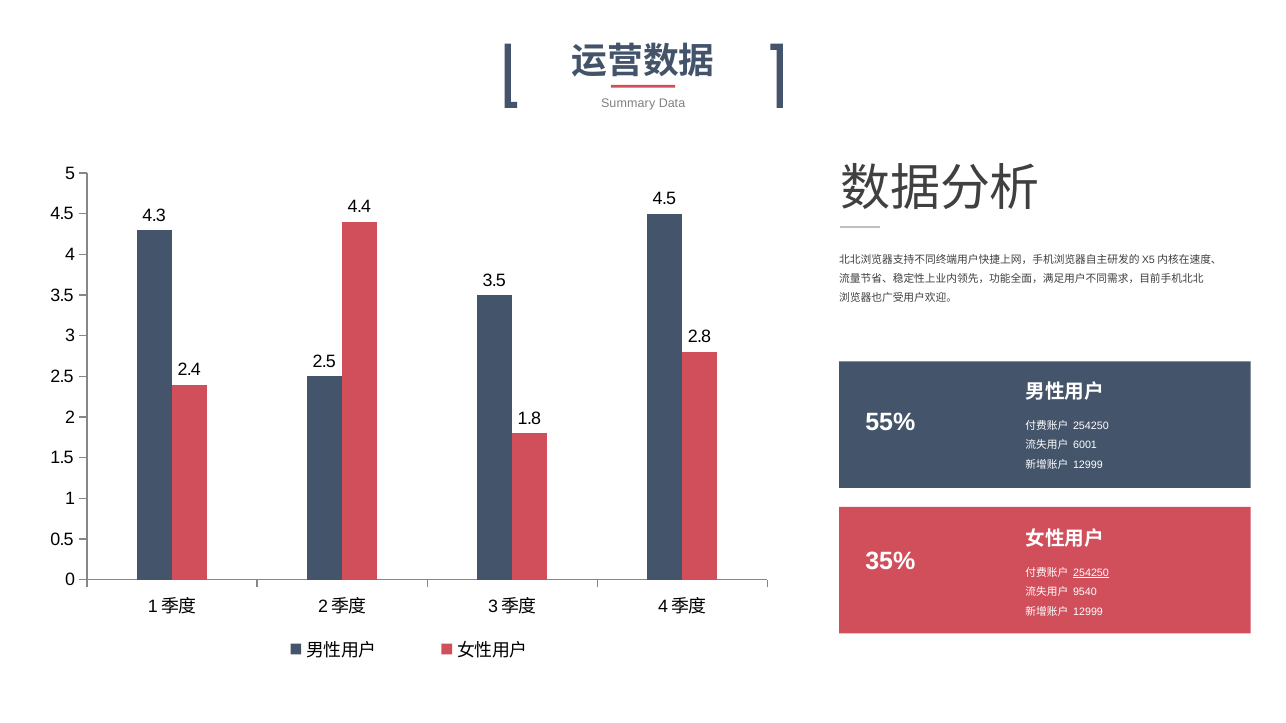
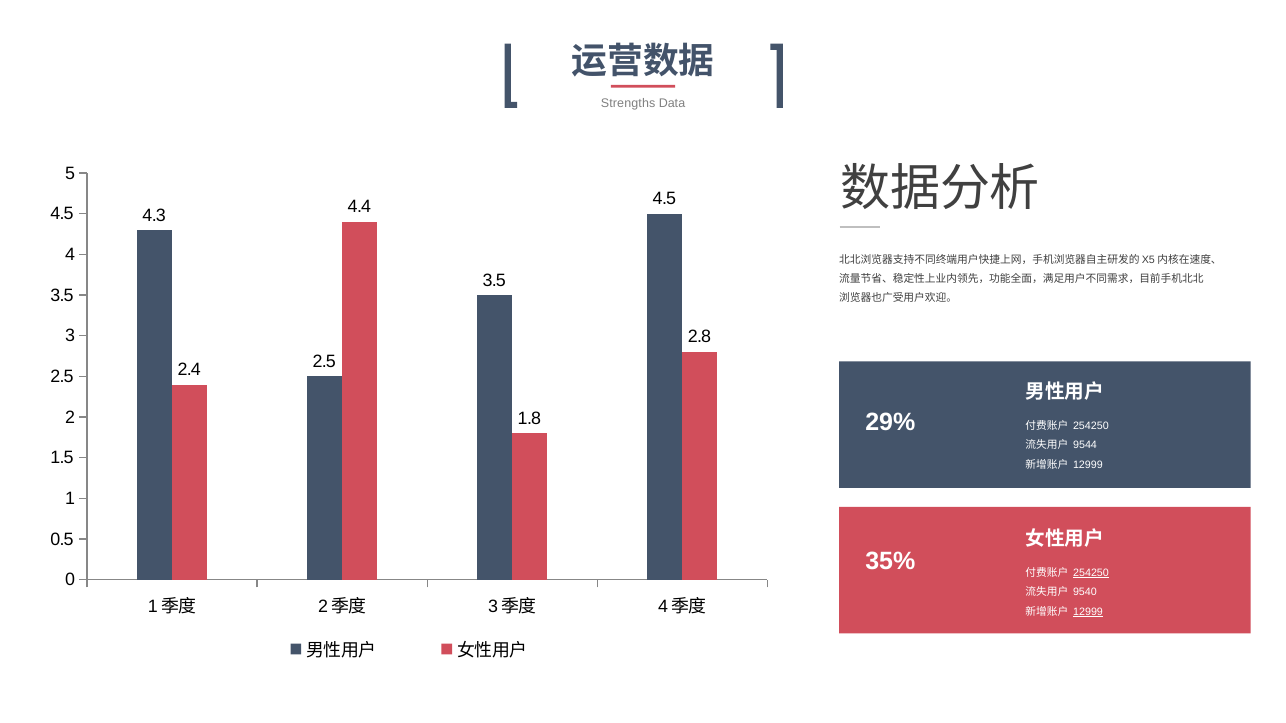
Summary: Summary -> Strengths (628, 103)
55%: 55% -> 29% (890, 422)
6001: 6001 -> 9544 (1085, 445)
12999 underline: none -> present (1088, 612)
